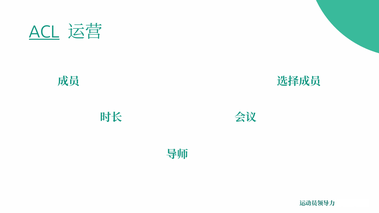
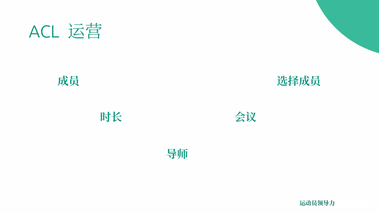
ACL underline: present -> none (44, 32)
